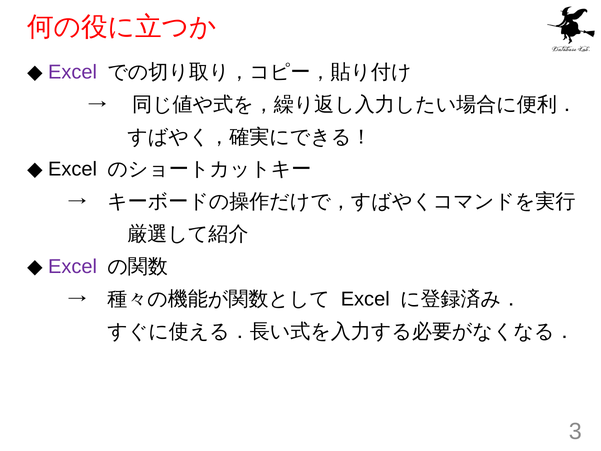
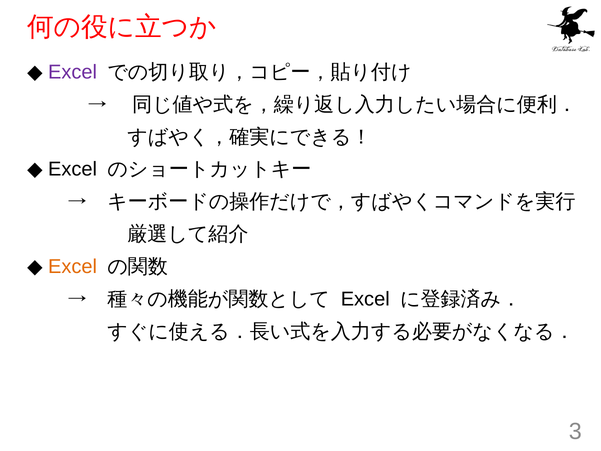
Excel colour: purple -> orange (73, 266)
